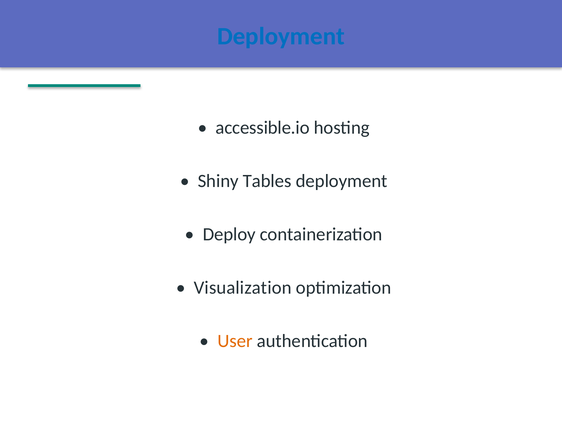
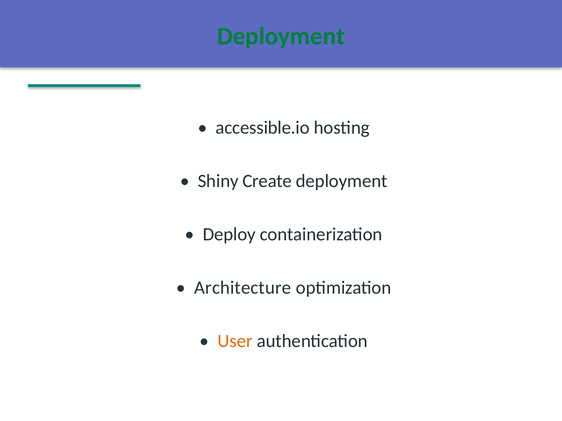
Deployment colour: blue -> green (281, 36)
Tables: Tables -> Create (267, 181)
Visualization: Visualization -> Architecture (243, 288)
